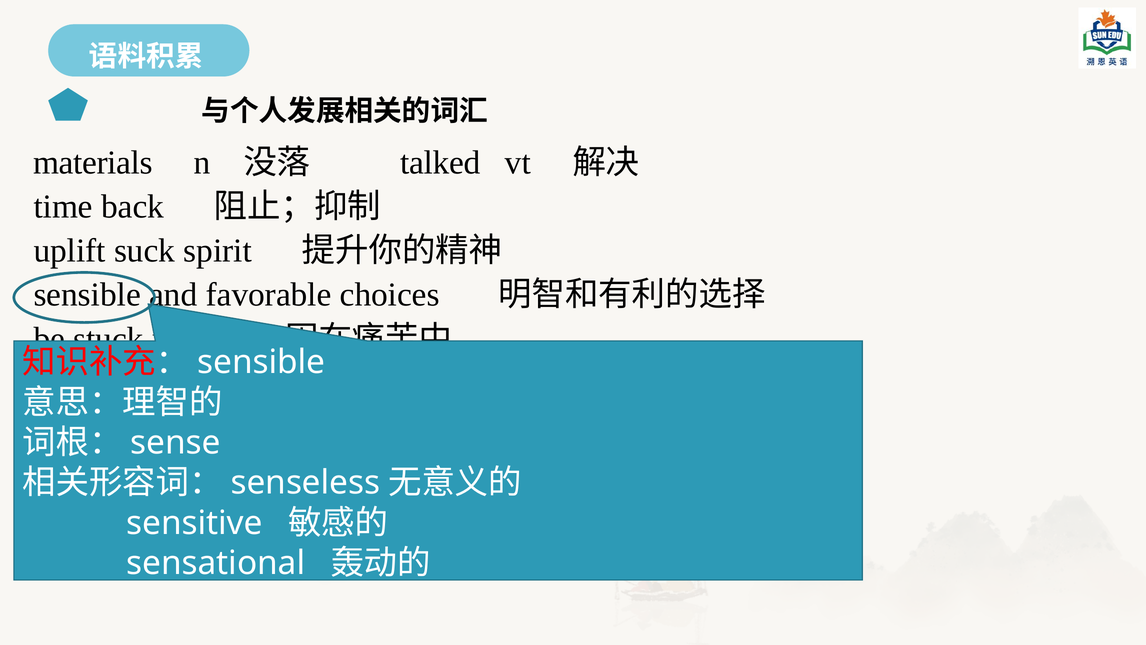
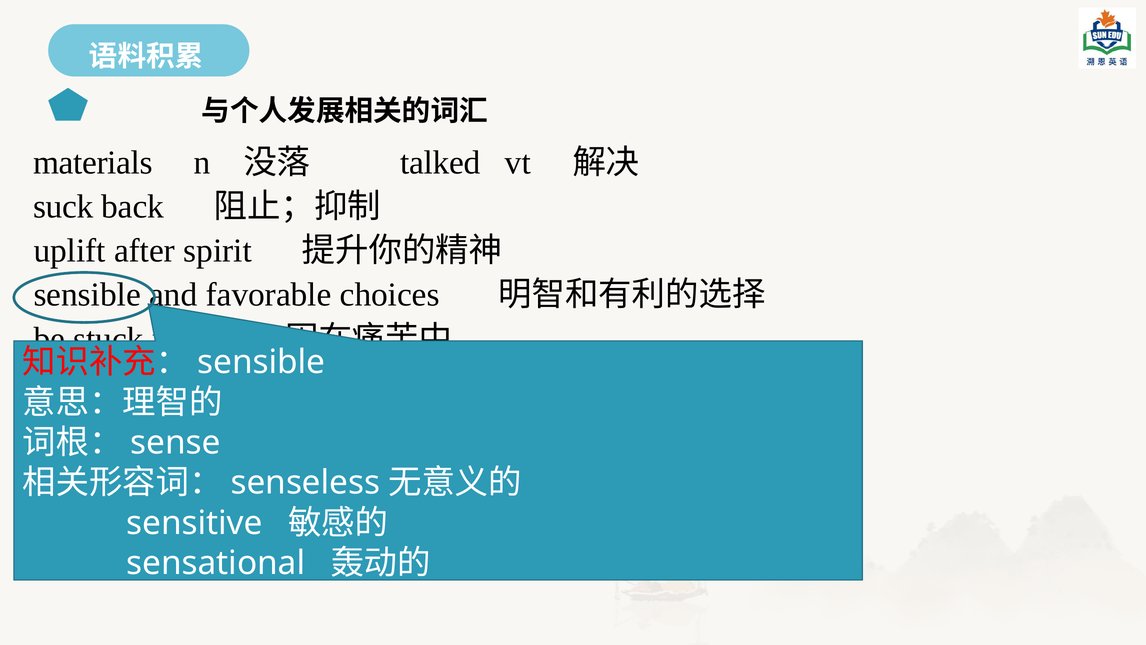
time: time -> suck (63, 207)
suck: suck -> after (145, 251)
